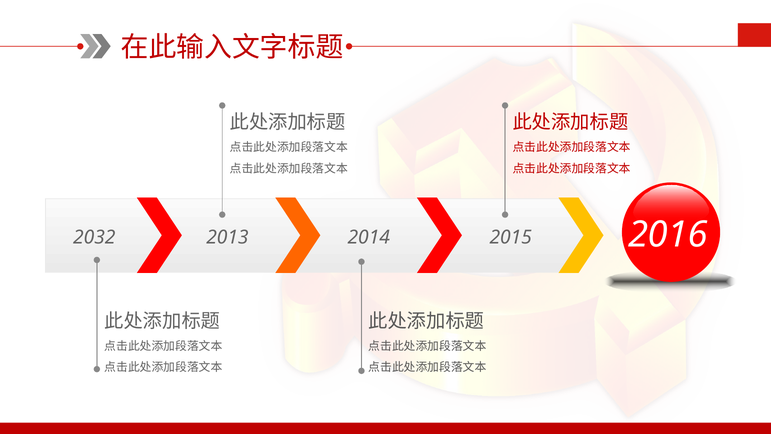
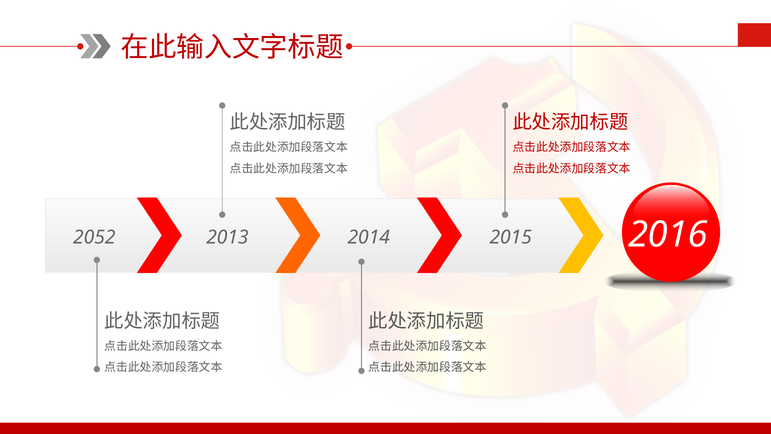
2032: 2032 -> 2052 (94, 237)
